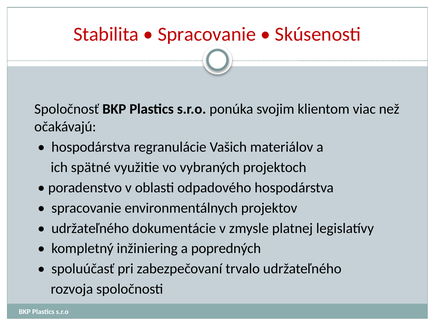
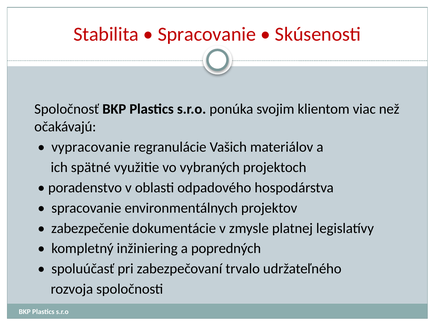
hospodárstva: hospodárstva -> vypracovanie (91, 147)
udržateľného: udržateľného -> zabezpečenie (90, 228)
